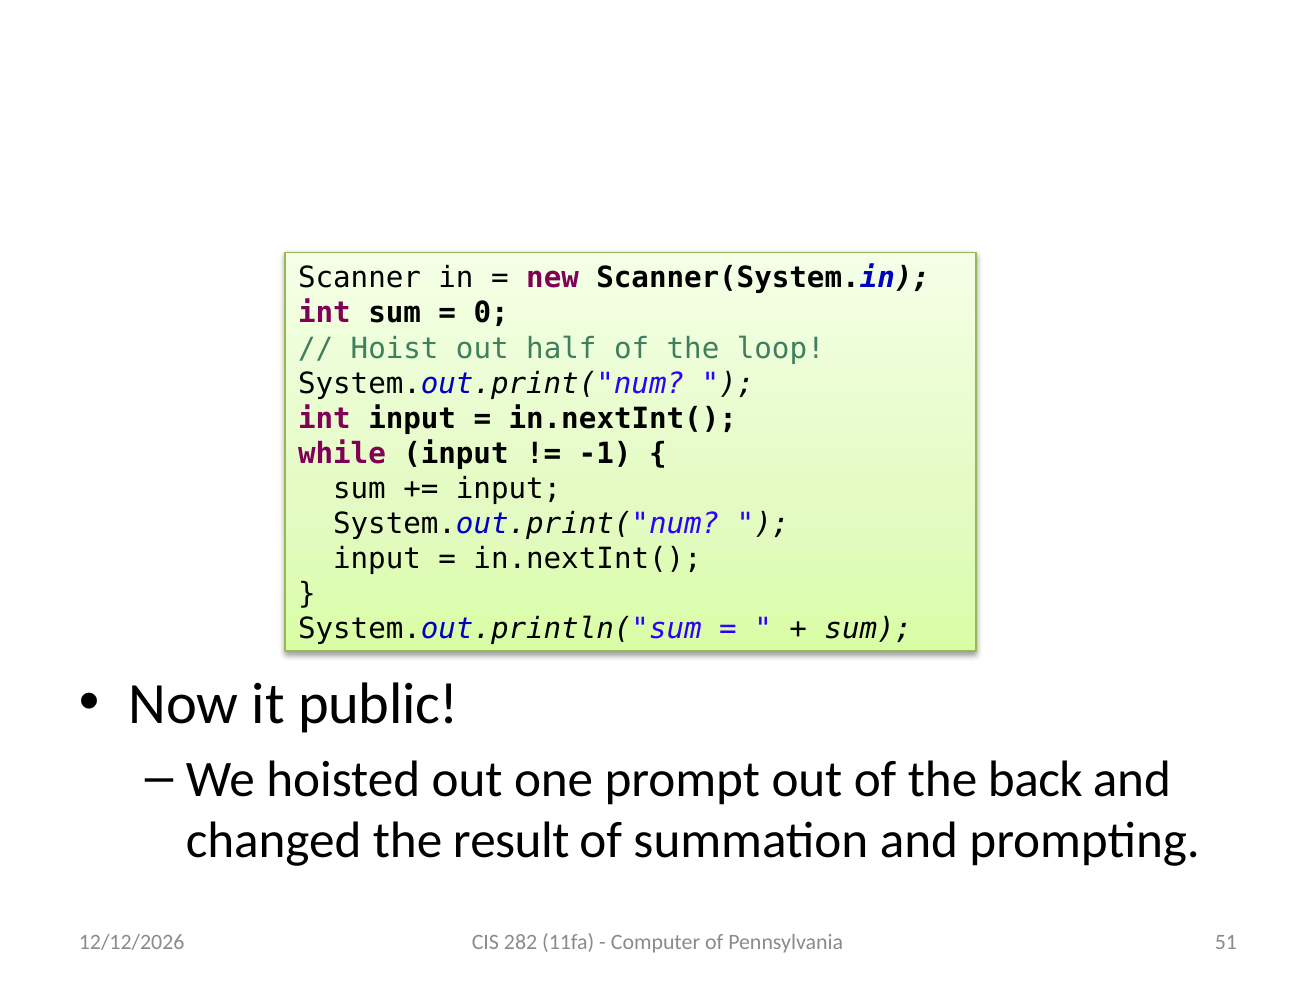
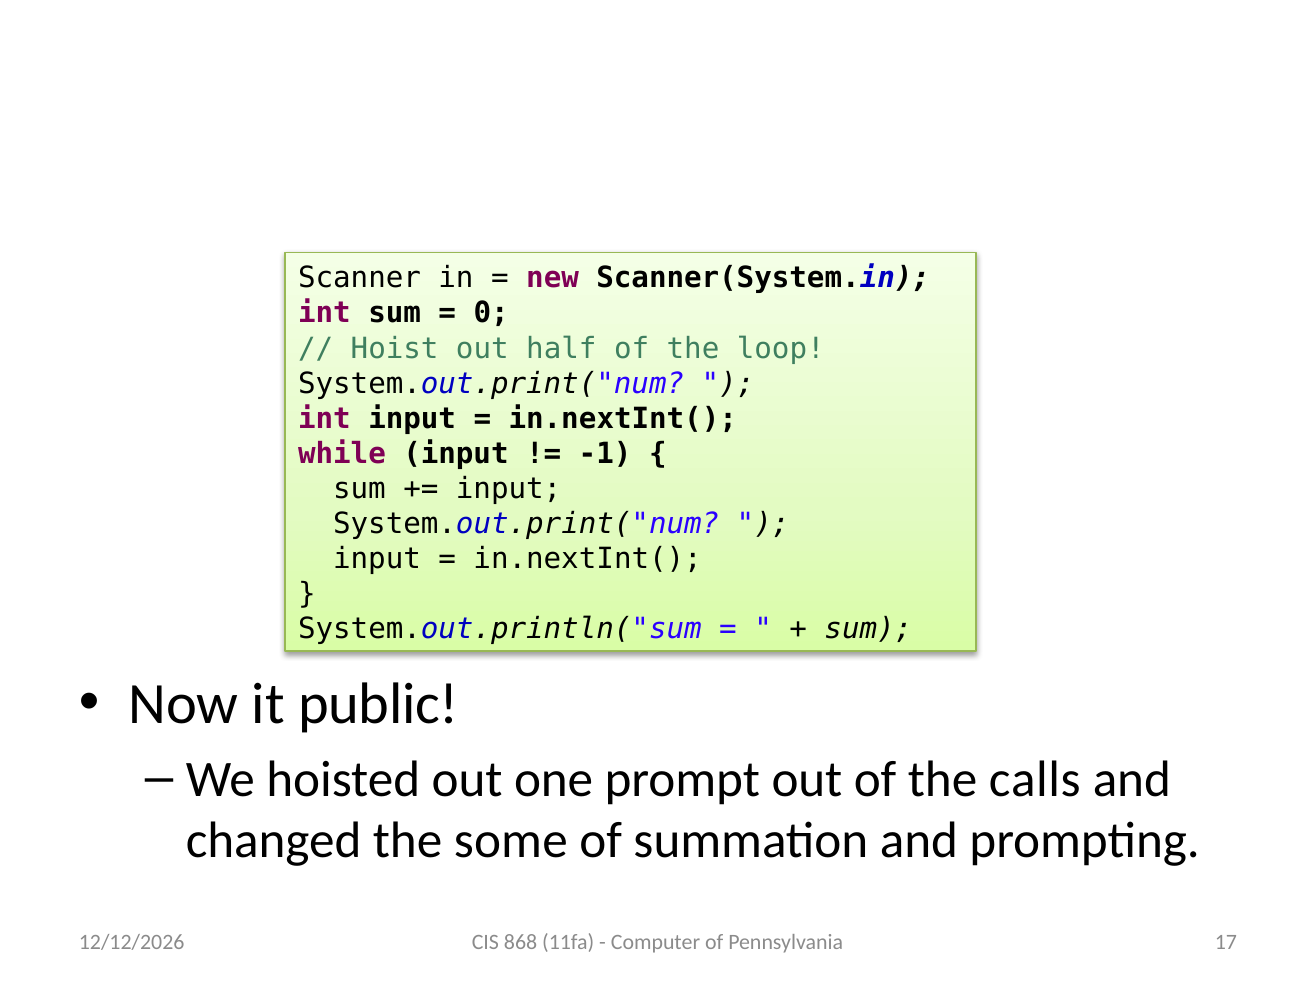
back: back -> calls (1035, 779)
the result: result -> some (511, 841)
282: 282 -> 868 (521, 942)
51: 51 -> 17 (1226, 942)
